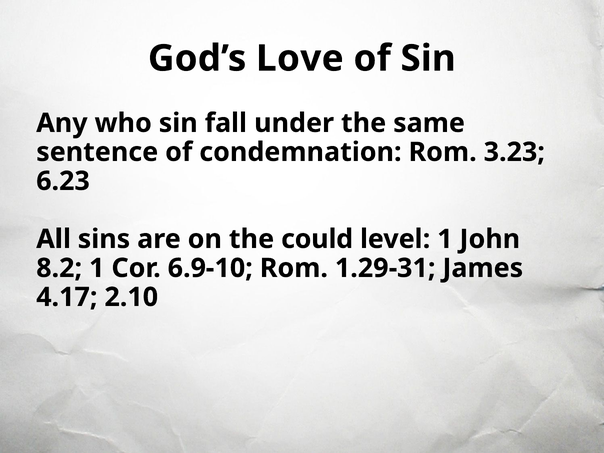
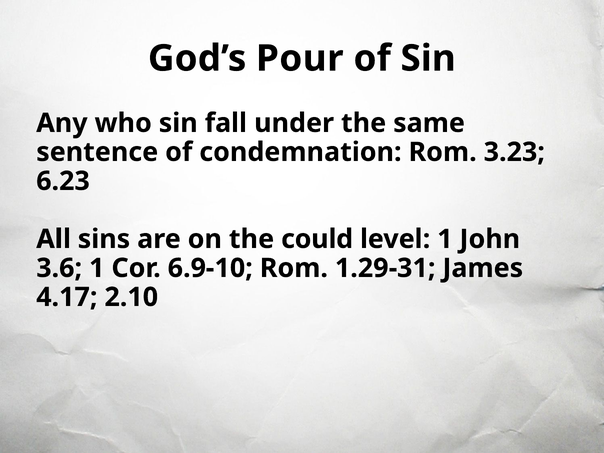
Love: Love -> Pour (300, 58)
8.2: 8.2 -> 3.6 (59, 268)
